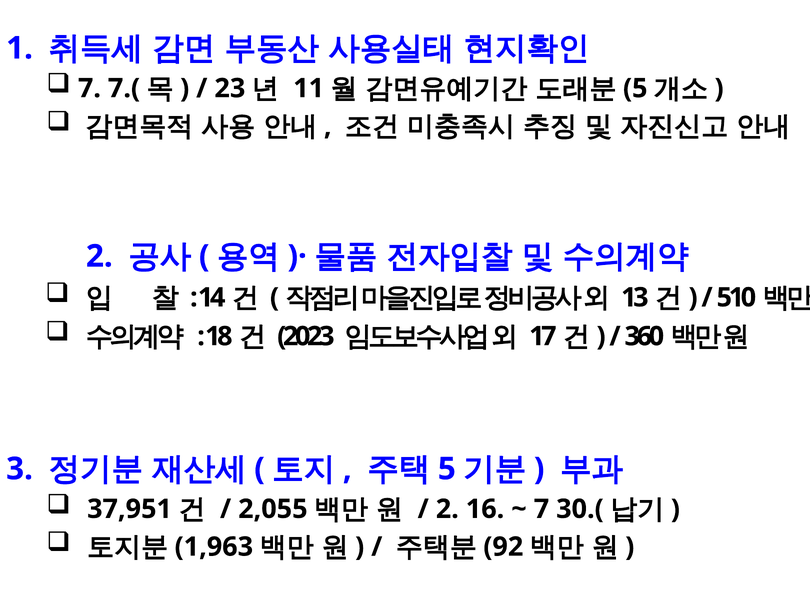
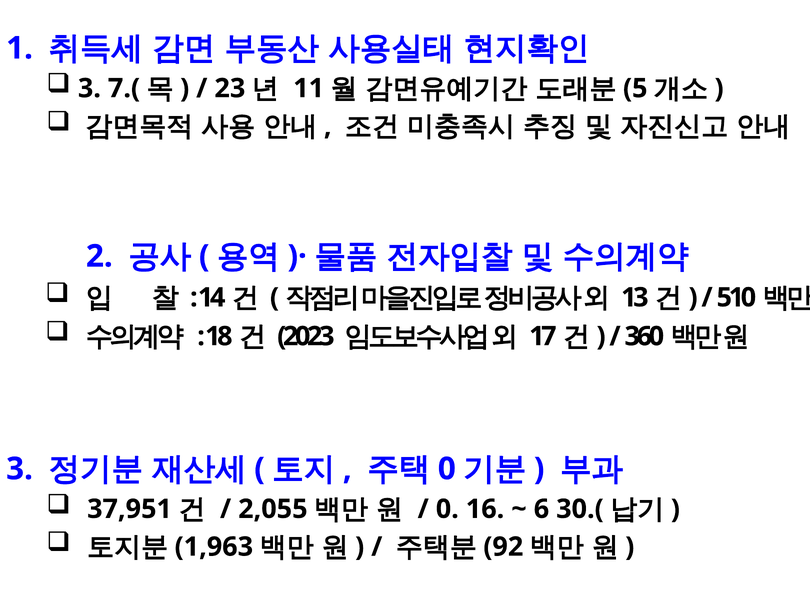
7: 7 -> 3 (89, 88)
5: 5 -> 0 (447, 469)
2: 2 -> 0 (447, 509)
7: 7 -> 6 (541, 509)
